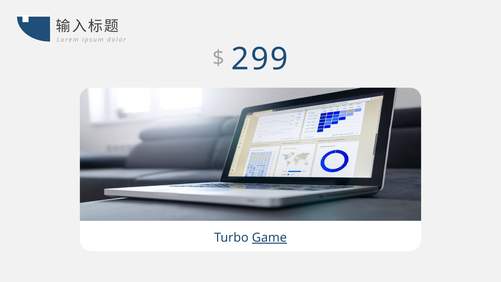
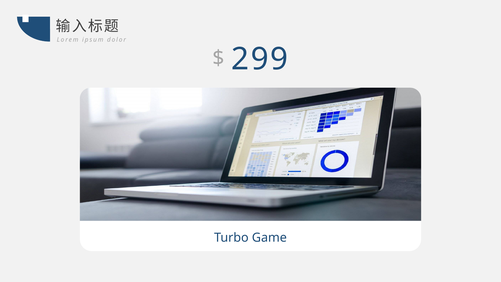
Game underline: present -> none (269, 238)
